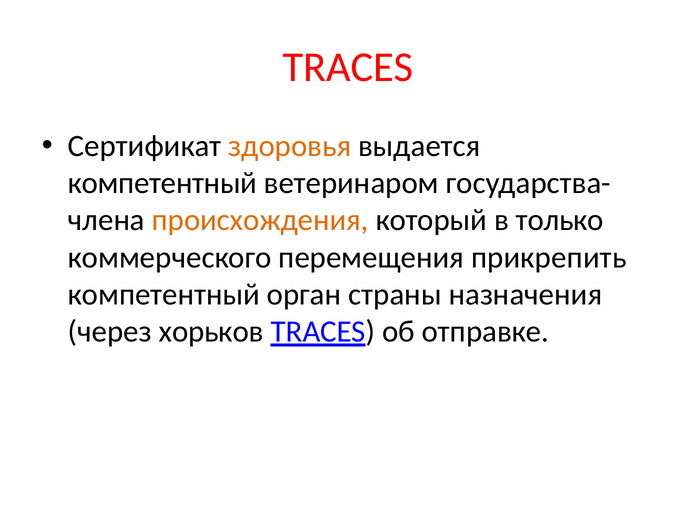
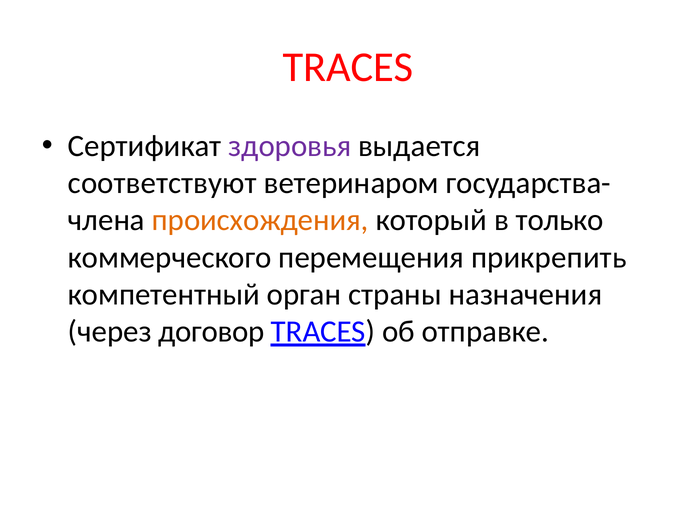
здоровья colour: orange -> purple (290, 146)
компетентный: компетентный -> соответствуют (162, 183)
хорьков: хорьков -> договор (211, 332)
